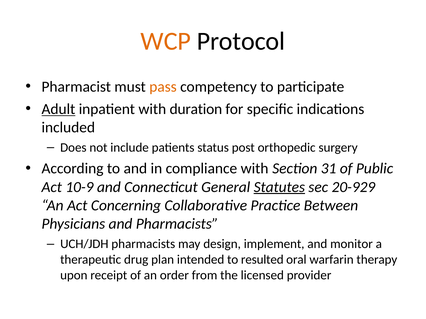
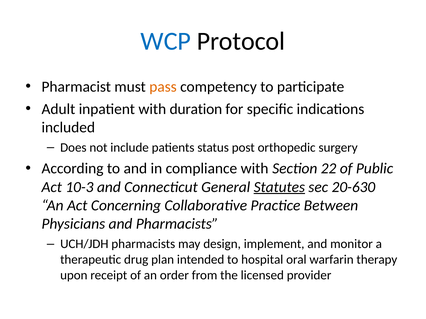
WCP colour: orange -> blue (166, 41)
Adult underline: present -> none (58, 109)
31: 31 -> 22 (329, 169)
10-9: 10-9 -> 10-3 (79, 187)
20-929: 20-929 -> 20-630 (353, 187)
resulted: resulted -> hospital (262, 260)
